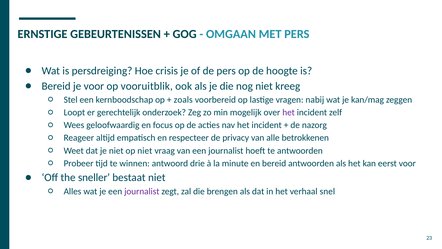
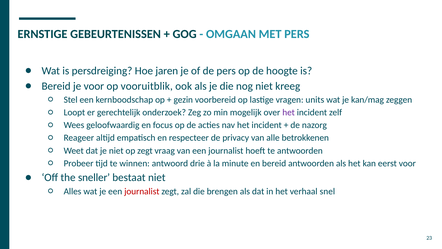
crisis: crisis -> jaren (167, 71)
zoals: zoals -> gezin (183, 100)
nabij: nabij -> units (315, 100)
op niet: niet -> zegt (145, 150)
journalist colour: purple -> red (142, 191)
